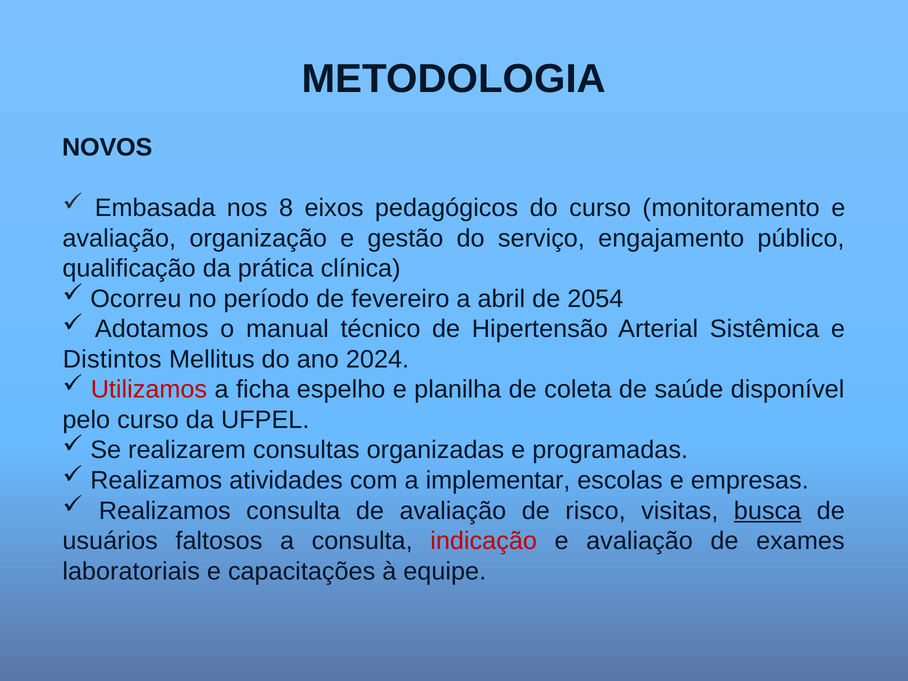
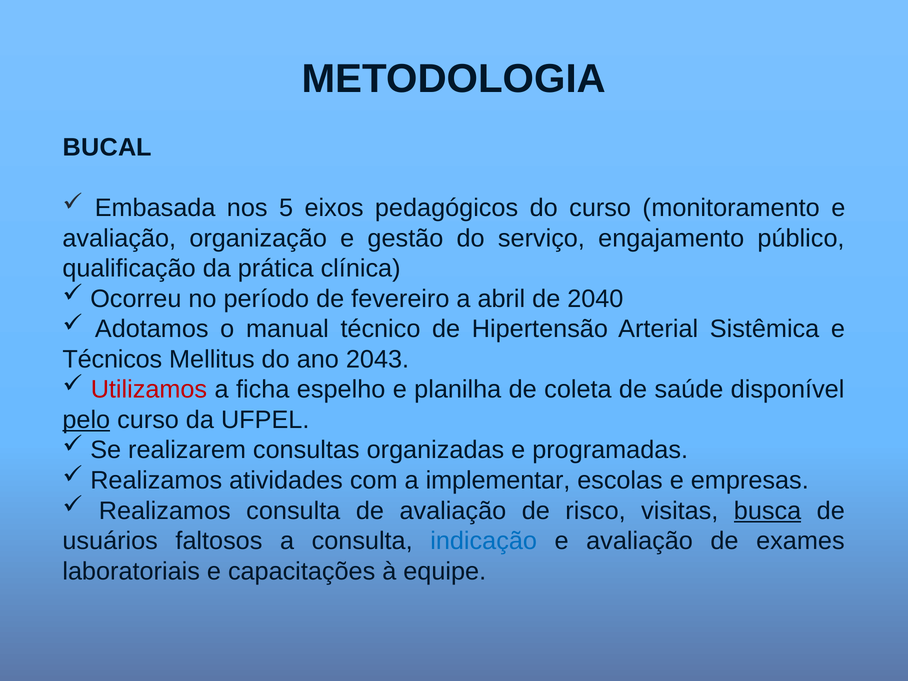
NOVOS: NOVOS -> BUCAL (107, 147)
8: 8 -> 5 (286, 208)
2054: 2054 -> 2040 (595, 299)
Distintos: Distintos -> Técnicos (112, 359)
2024: 2024 -> 2043 (378, 359)
pelo underline: none -> present (86, 420)
indicação colour: red -> blue (484, 541)
